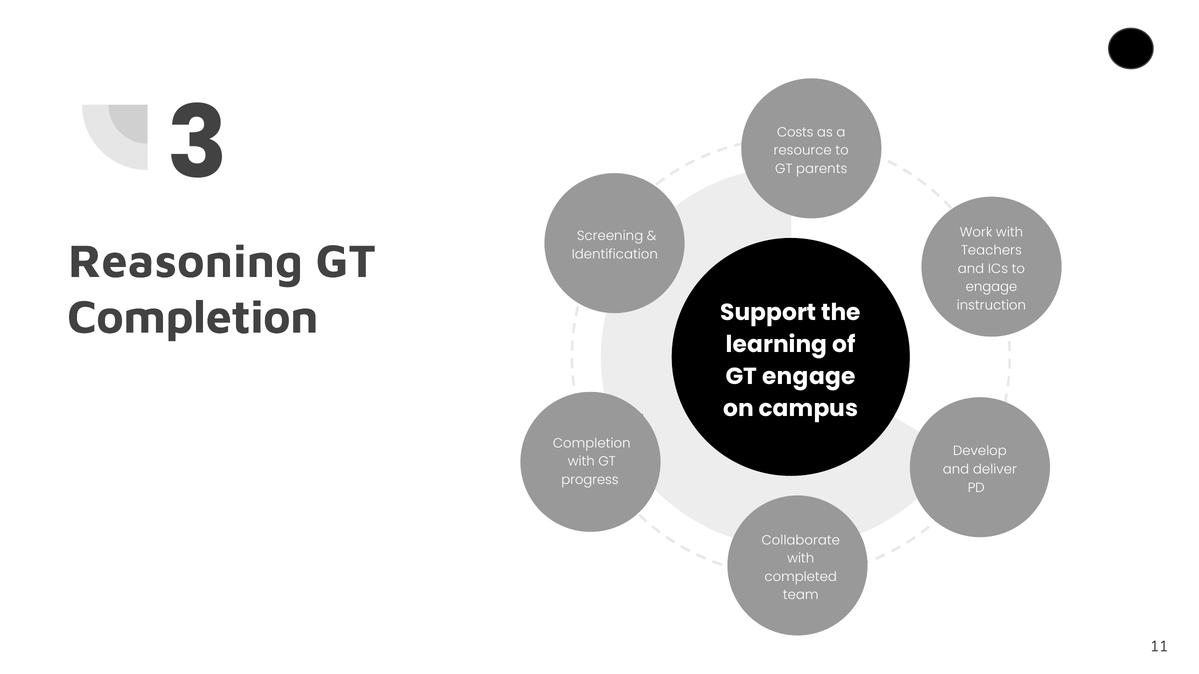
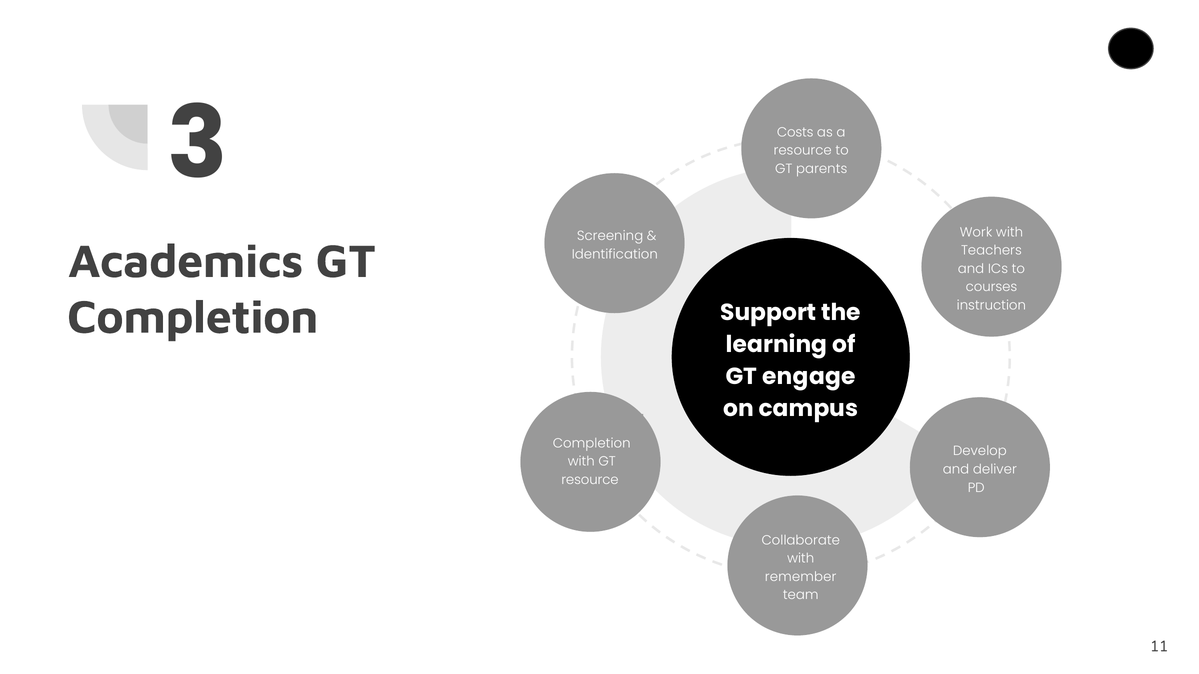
Reasoning: Reasoning -> Academics (186, 262)
engage: engage -> courses (991, 287)
progress: progress -> resource (590, 480)
completed: completed -> remember (801, 577)
